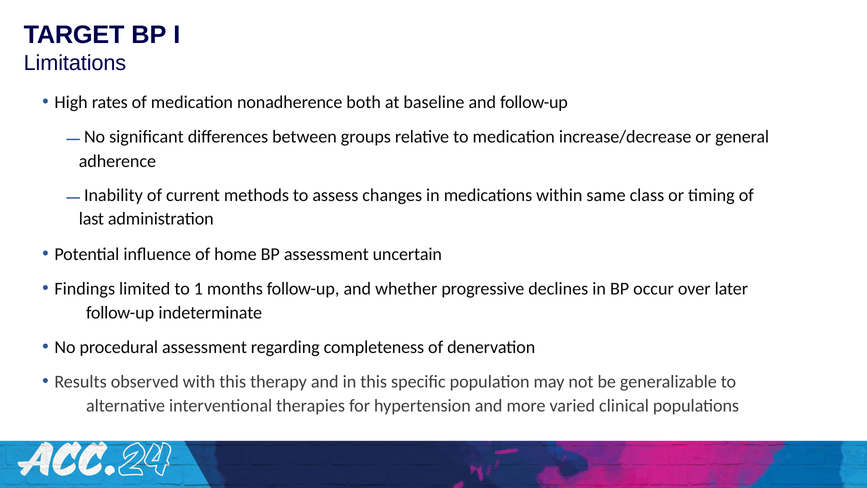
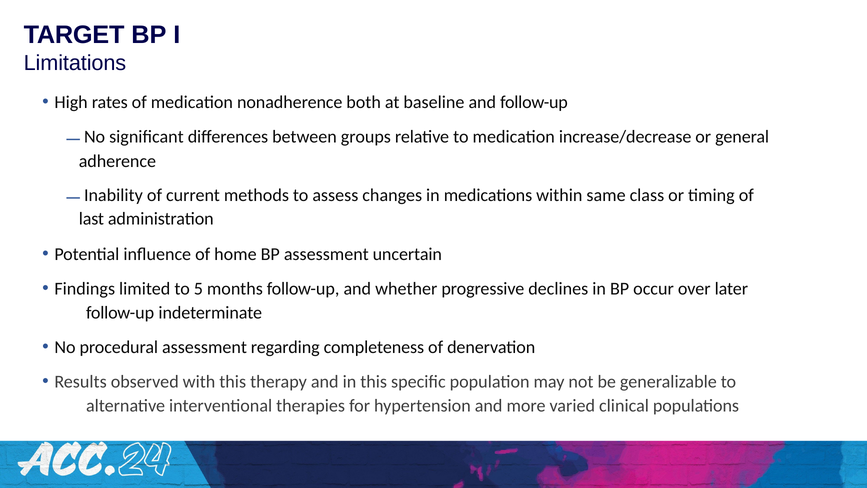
1: 1 -> 5 (198, 288)
